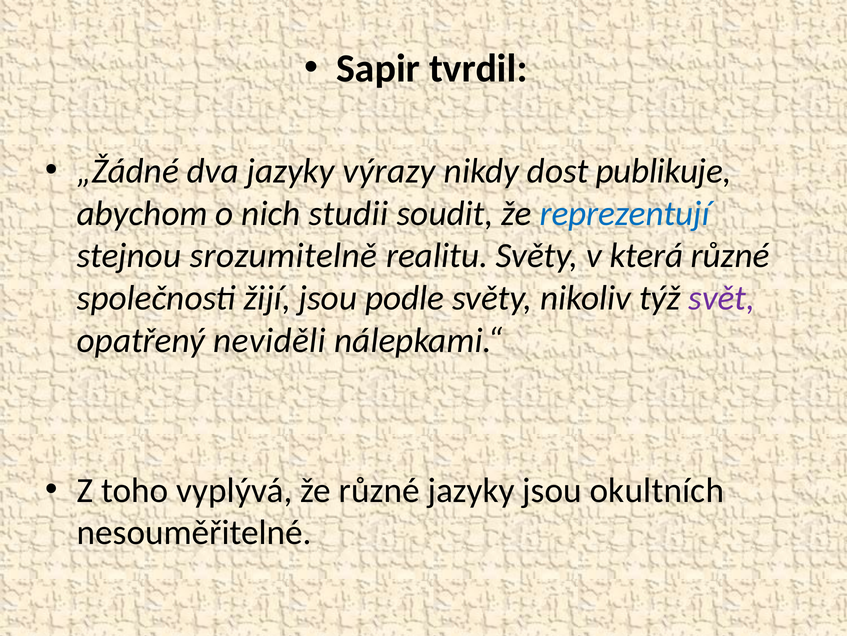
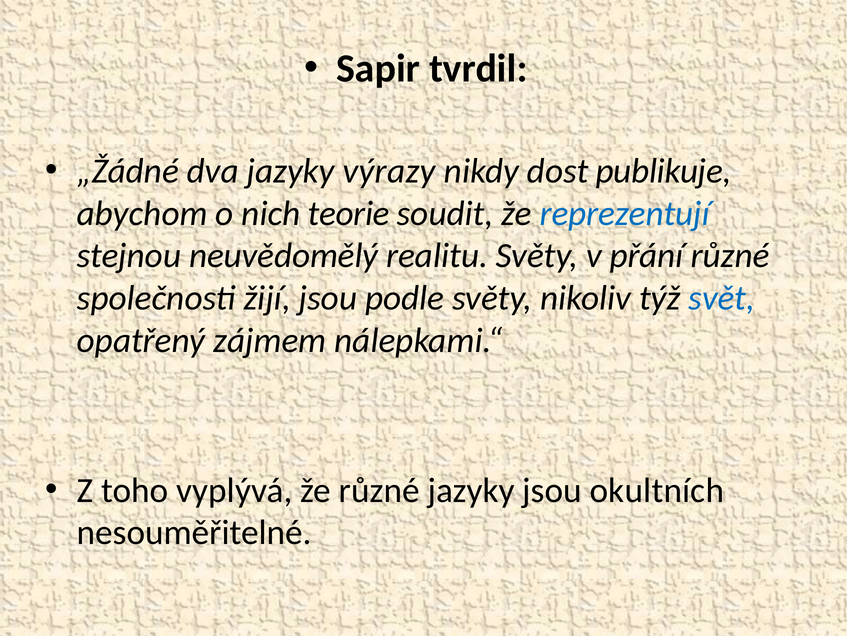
studii: studii -> teorie (349, 213)
srozumitelně: srozumitelně -> neuvědomělý (284, 255)
která: která -> přání (646, 255)
svět colour: purple -> blue (722, 298)
neviděli: neviděli -> zájmem (270, 340)
